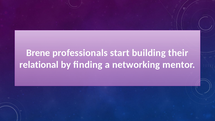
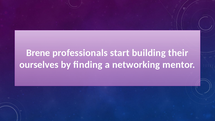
relational: relational -> ourselves (39, 65)
